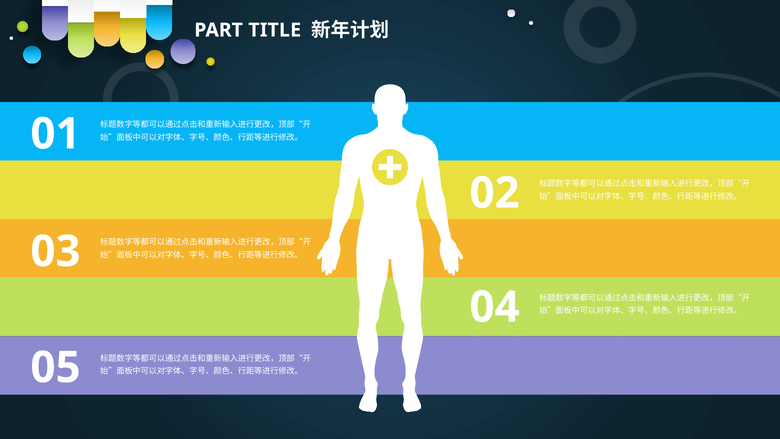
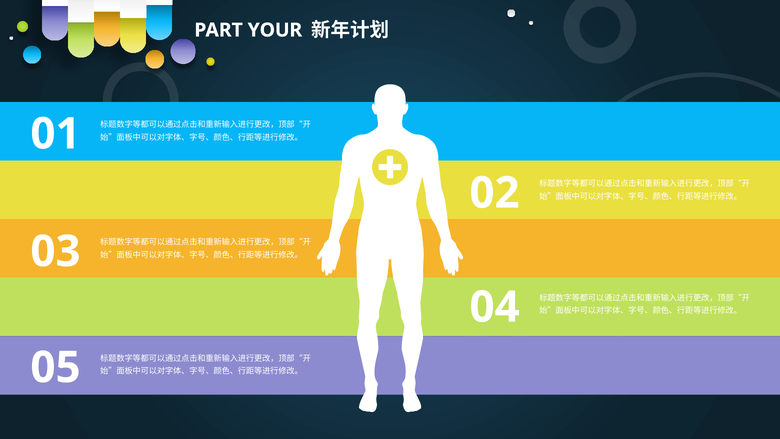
TITLE: TITLE -> YOUR (275, 30)
